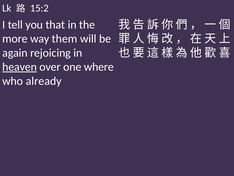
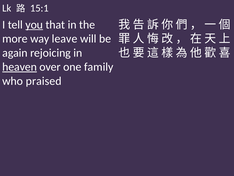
15:2: 15:2 -> 15:1 (39, 8)
you underline: none -> present (34, 25)
them: them -> leave (65, 39)
where: where -> family (99, 67)
already: already -> praised (44, 81)
